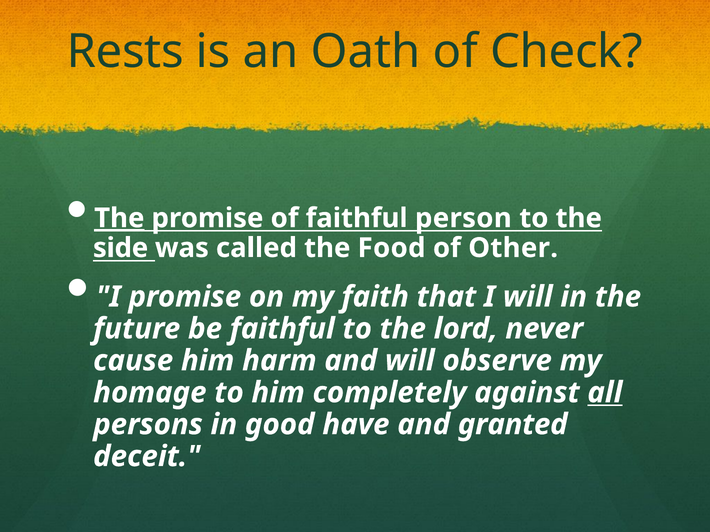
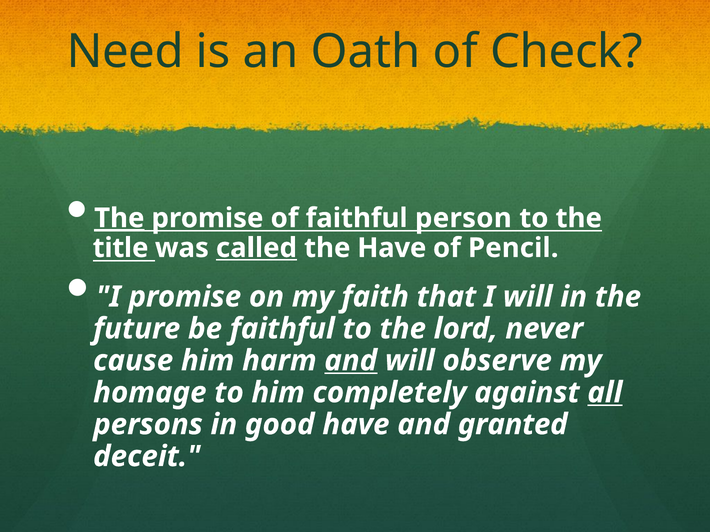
Rests: Rests -> Need (125, 52)
side: side -> title (121, 248)
called underline: none -> present (256, 248)
the Food: Food -> Have (392, 248)
Other: Other -> Pencil (513, 248)
and underline: none -> present (351, 361)
